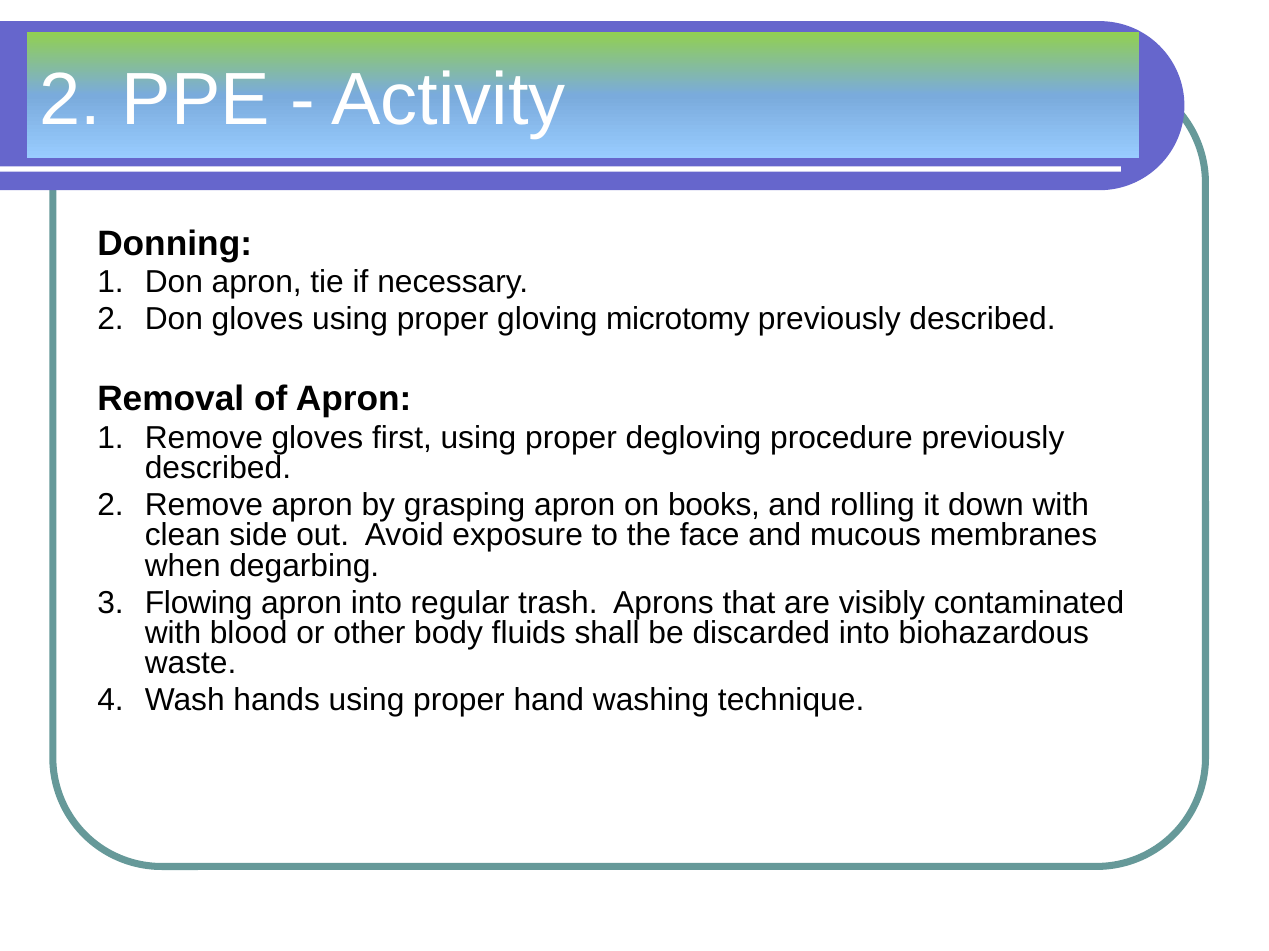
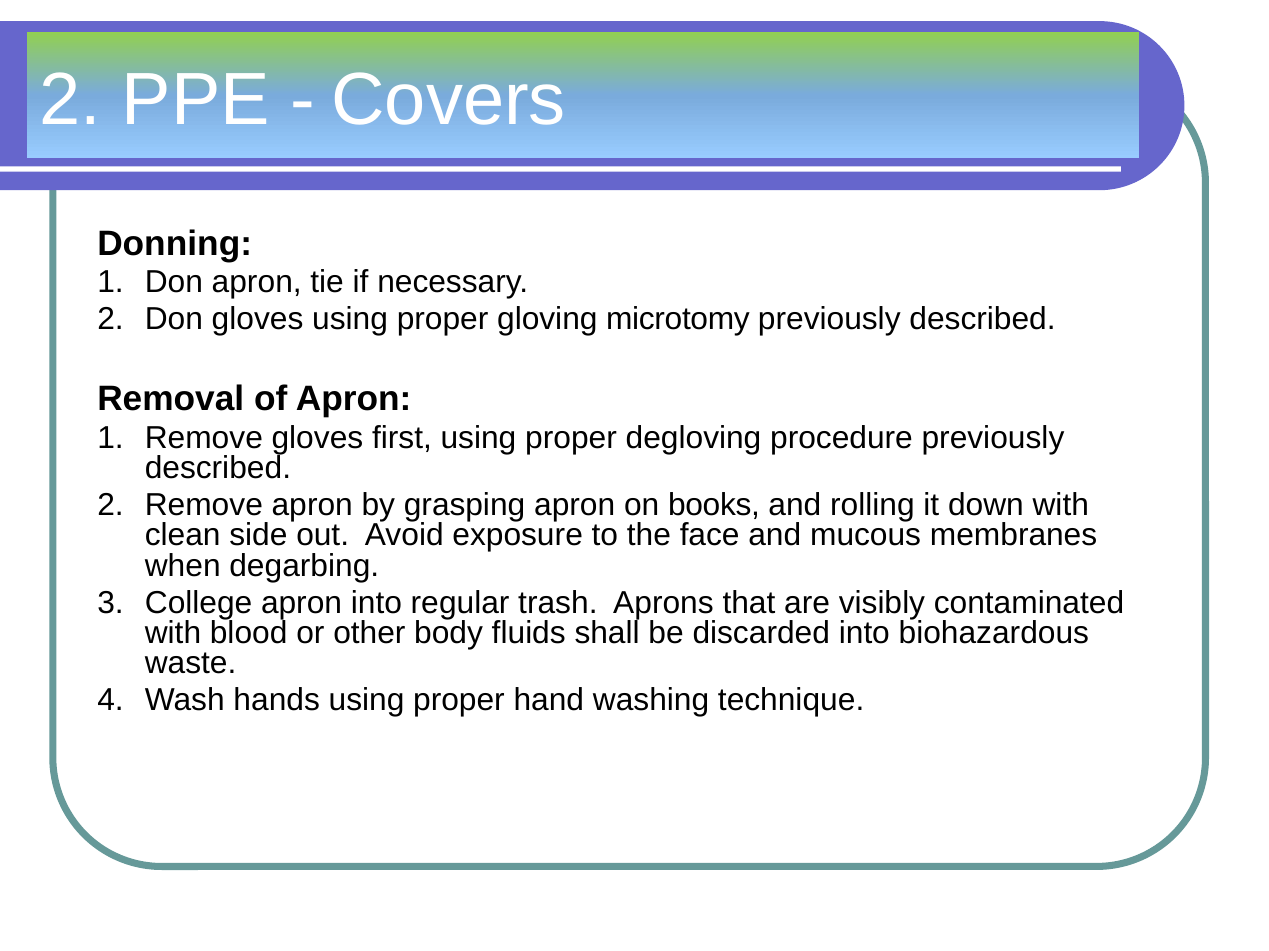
Activity: Activity -> Covers (449, 100)
Flowing: Flowing -> College (199, 603)
